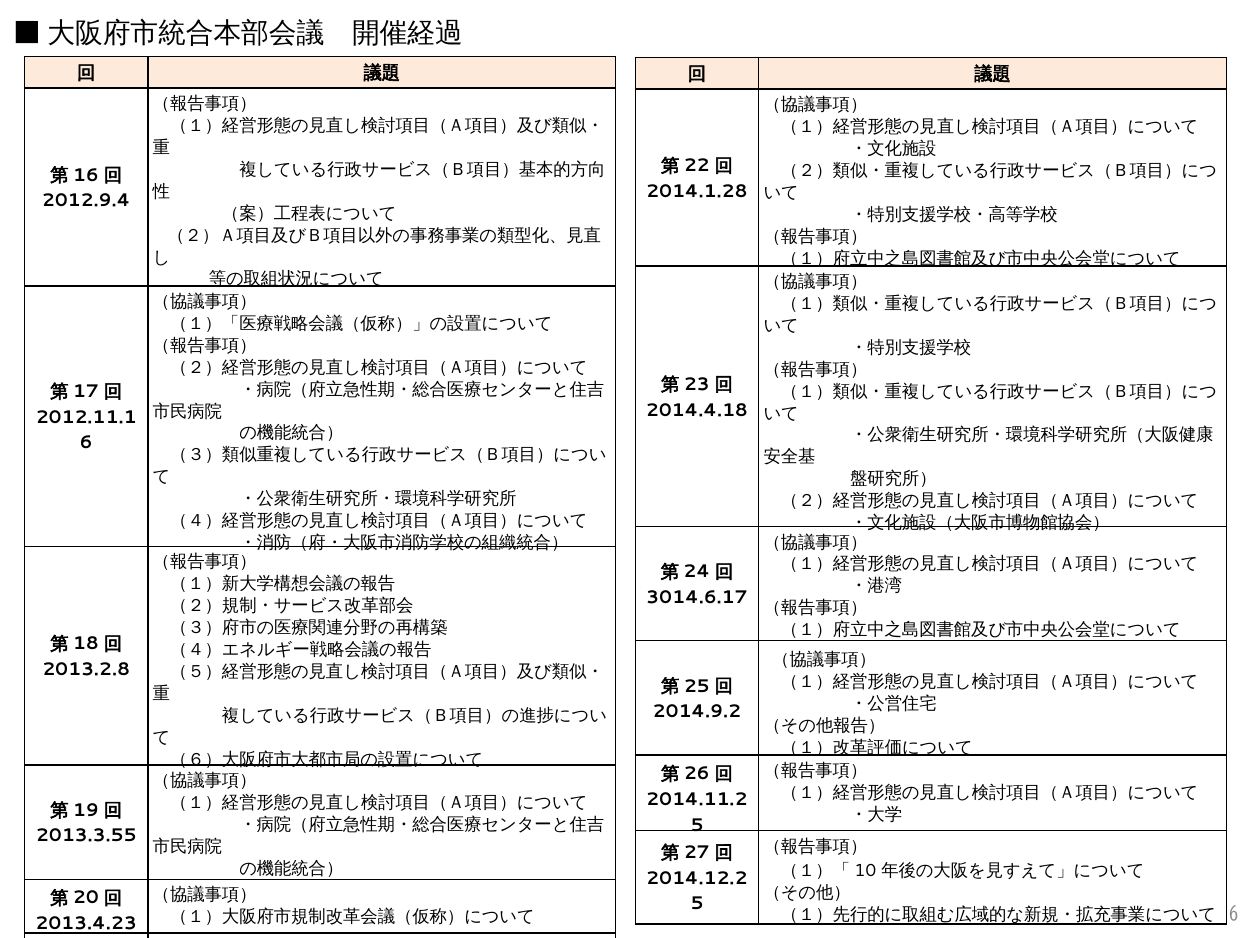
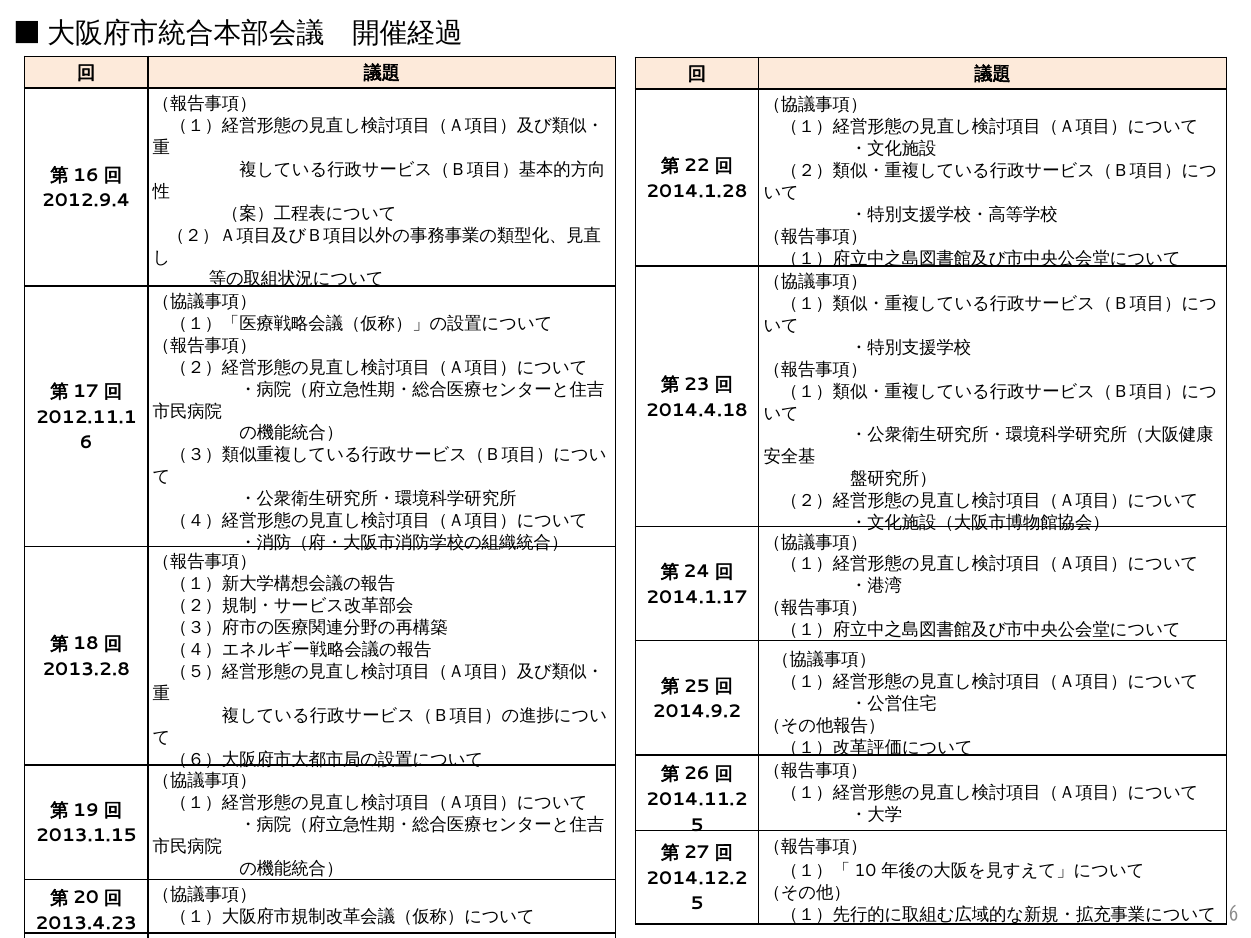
3014.6.17: 3014.6.17 -> 2014.1.17 (697, 598)
2013.3.55: 2013.3.55 -> 2013.1.15 (86, 836)
